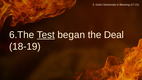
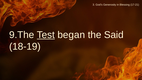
6.The: 6.The -> 9.The (22, 35)
Deal: Deal -> Said (114, 35)
